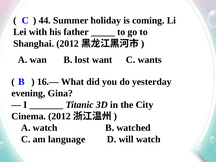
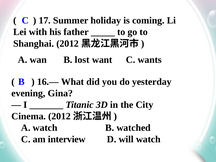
44: 44 -> 17 (45, 20)
language: language -> interview (67, 139)
